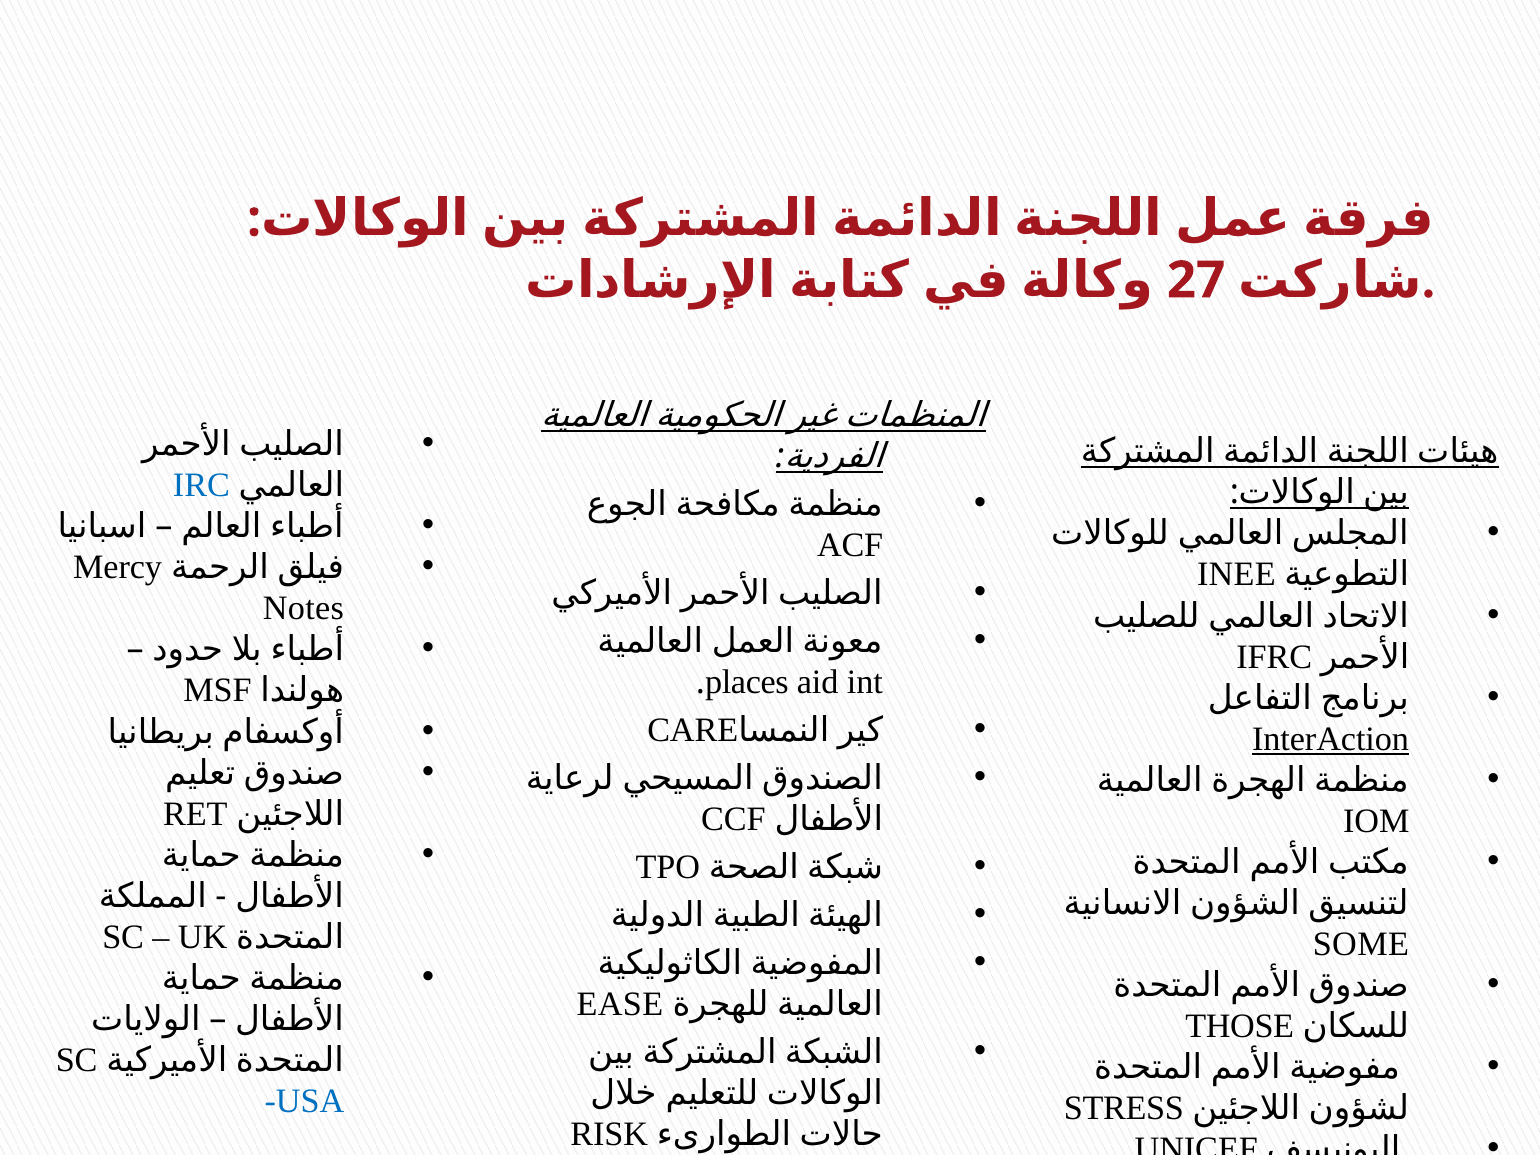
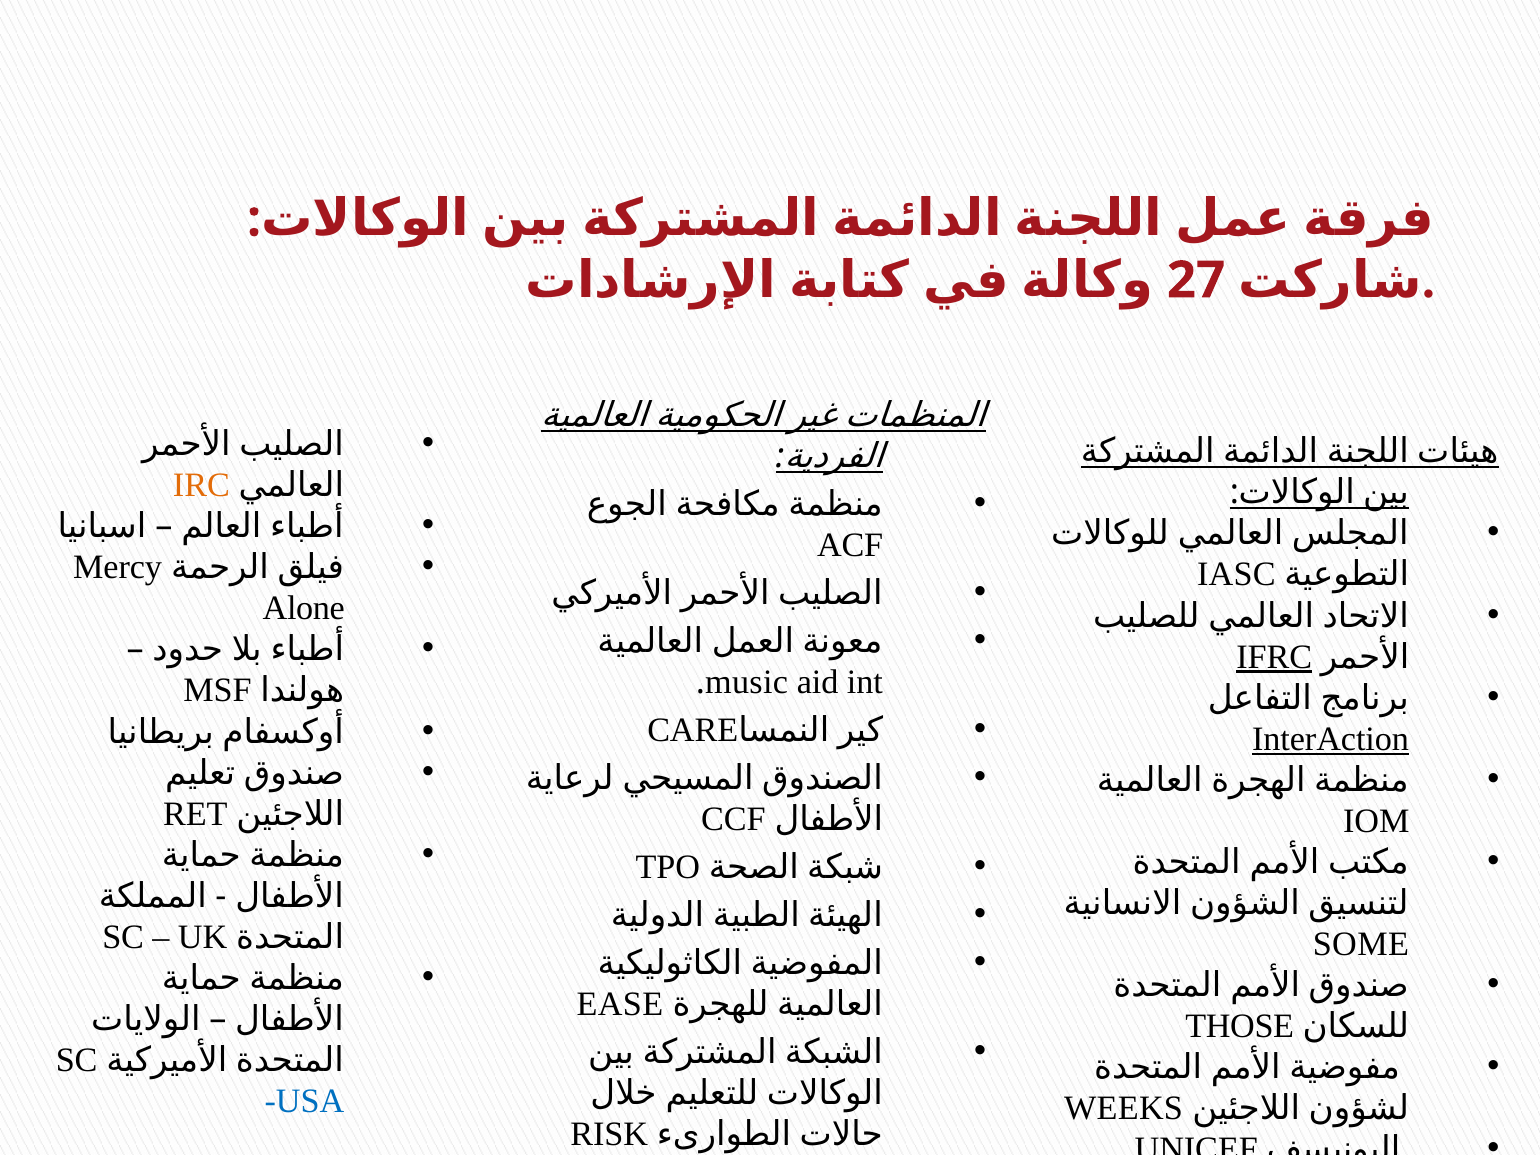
IRC colour: blue -> orange (201, 485)
INEE: INEE -> IASC (1236, 575)
Notes: Notes -> Alone (304, 609)
IFRC underline: none -> present (1274, 657)
places: places -> music (747, 682)
STRESS: STRESS -> WEEKS (1124, 1108)
